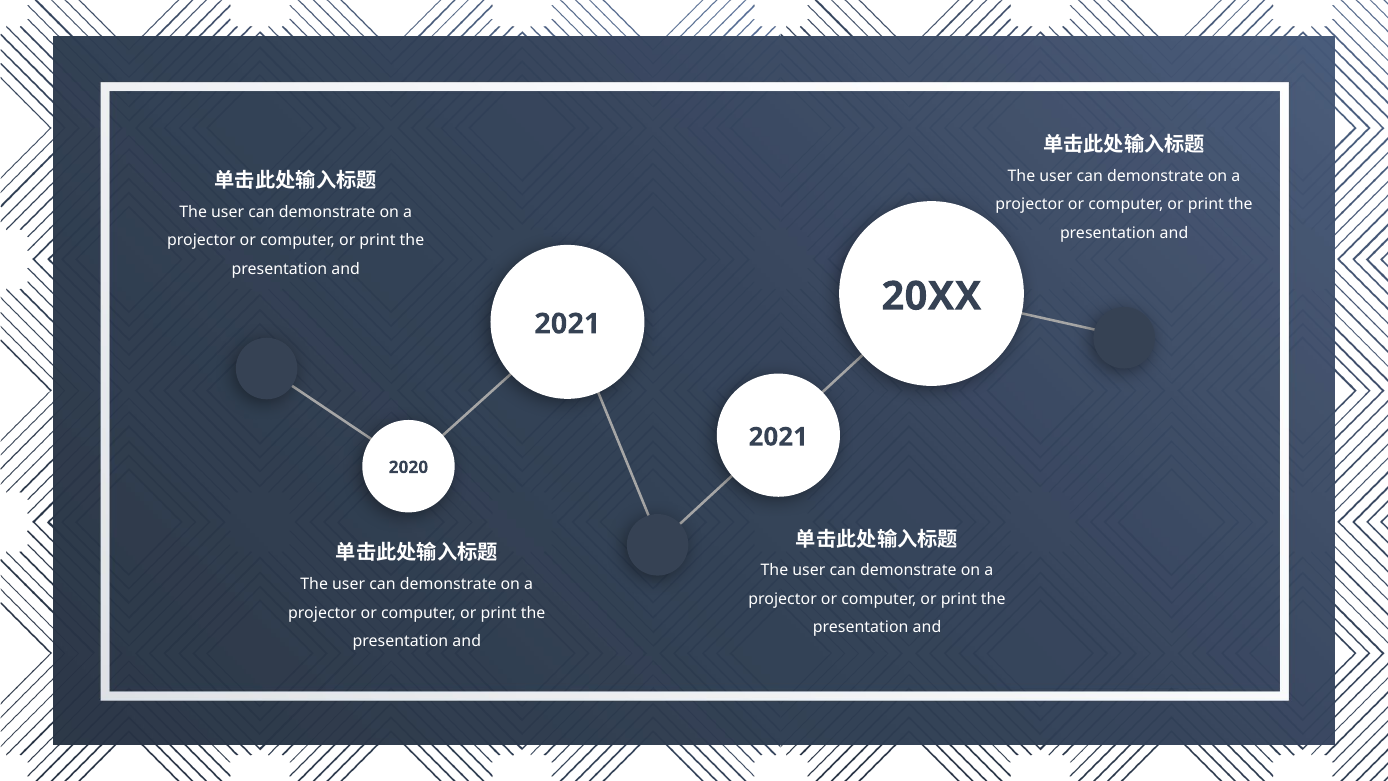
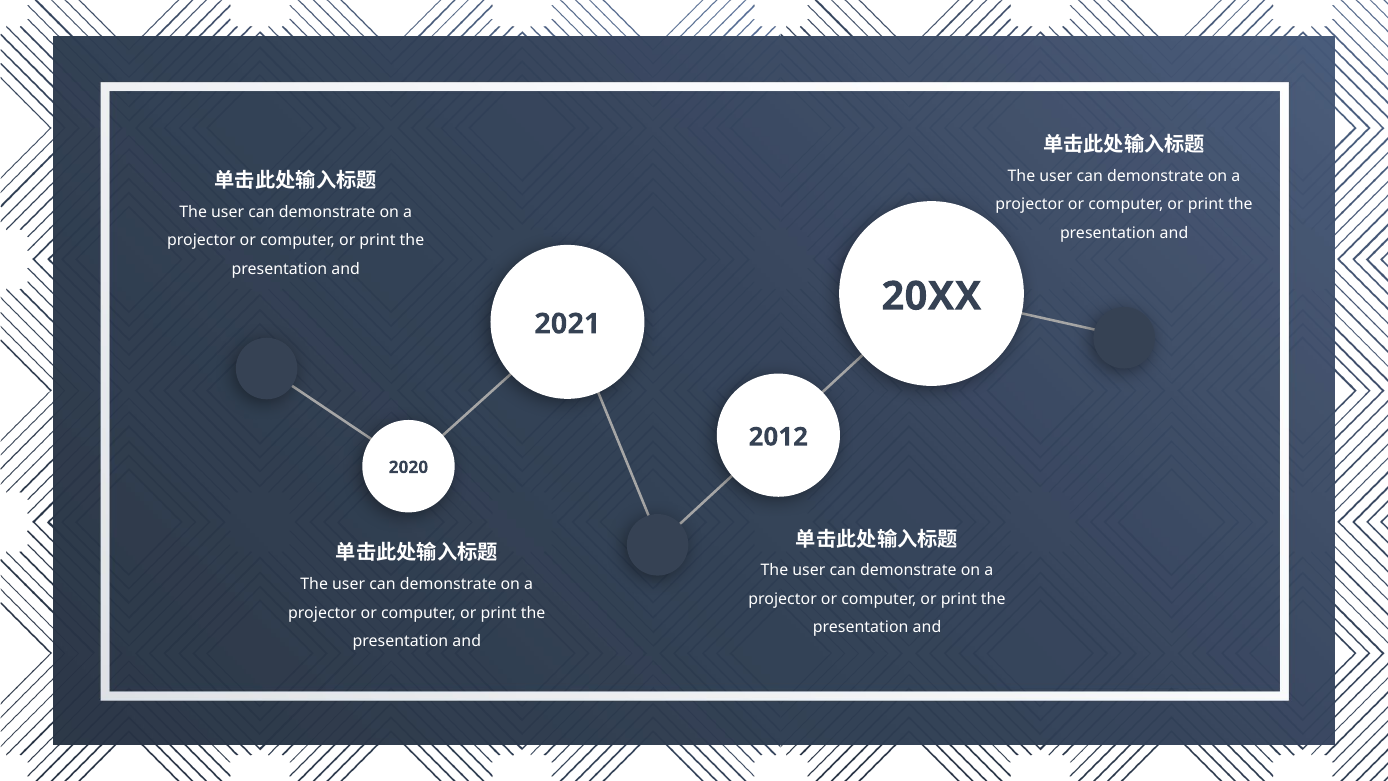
2021: 2021 -> 2012 (778, 437)
